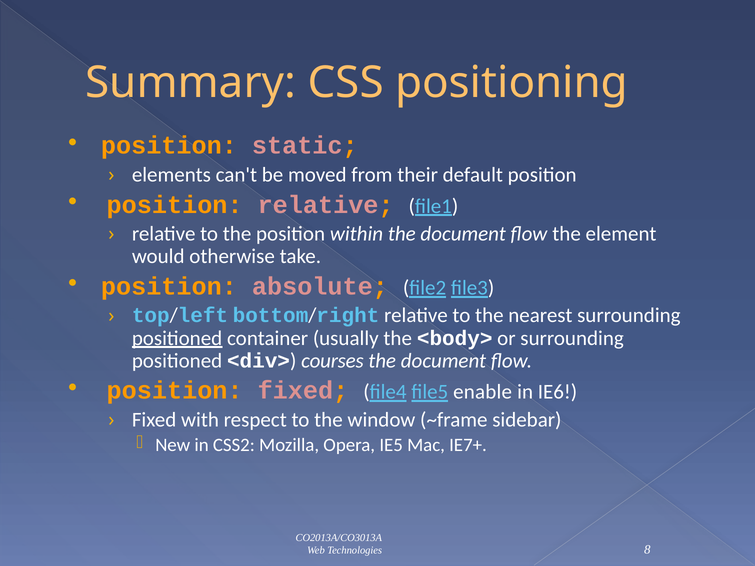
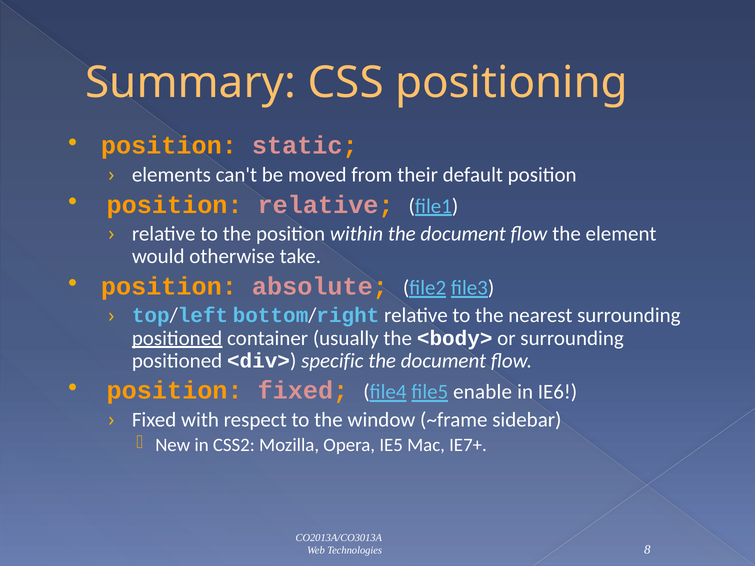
courses: courses -> specific (332, 361)
